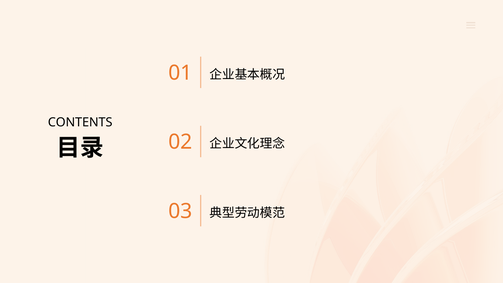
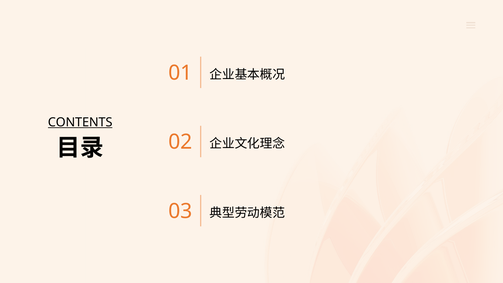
CONTENTS underline: none -> present (80, 122)
